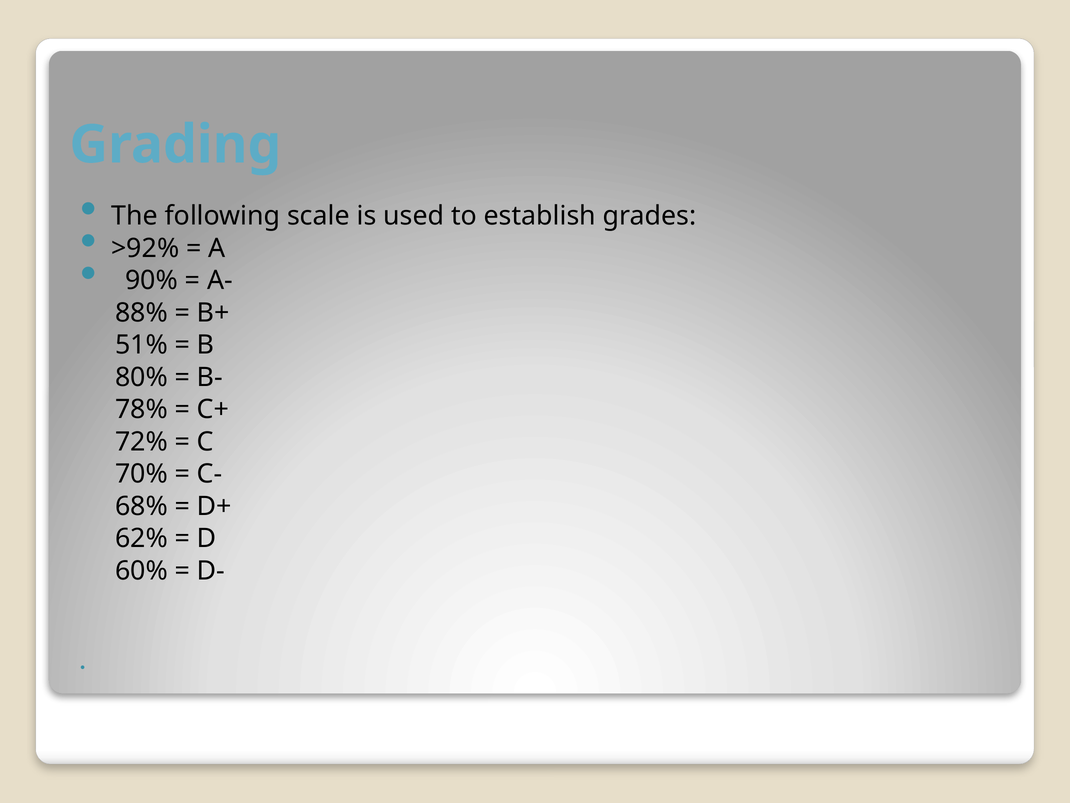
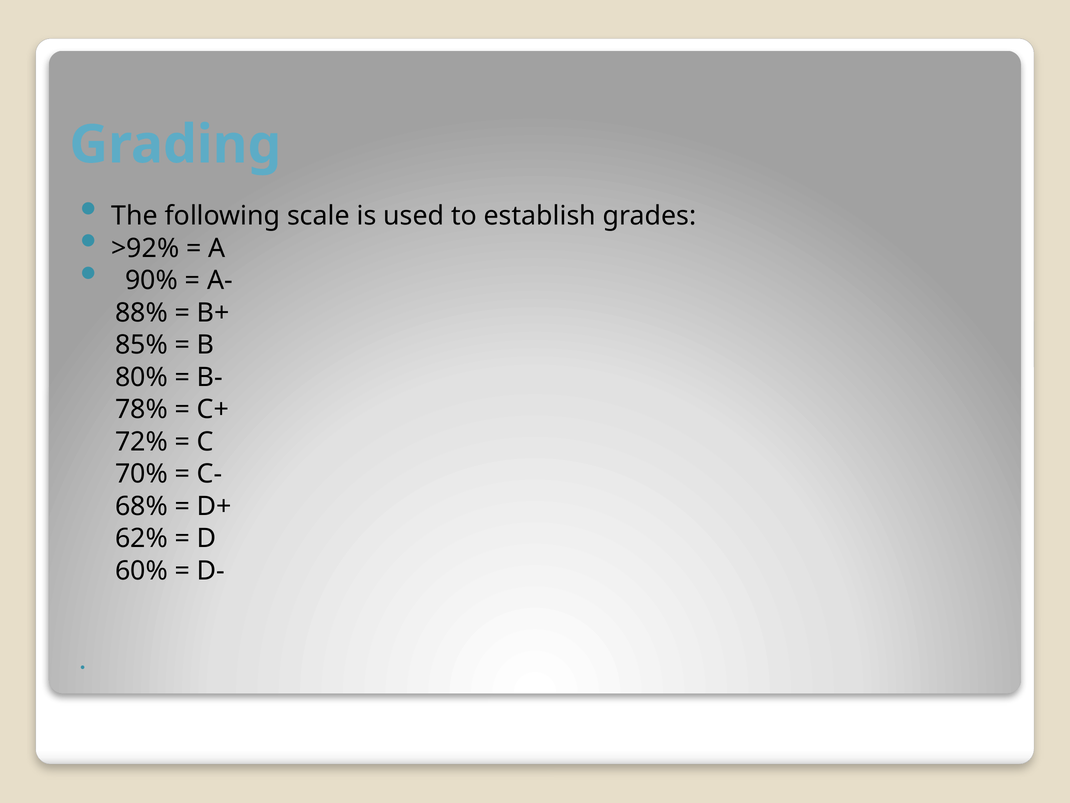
51%: 51% -> 85% (141, 345)
